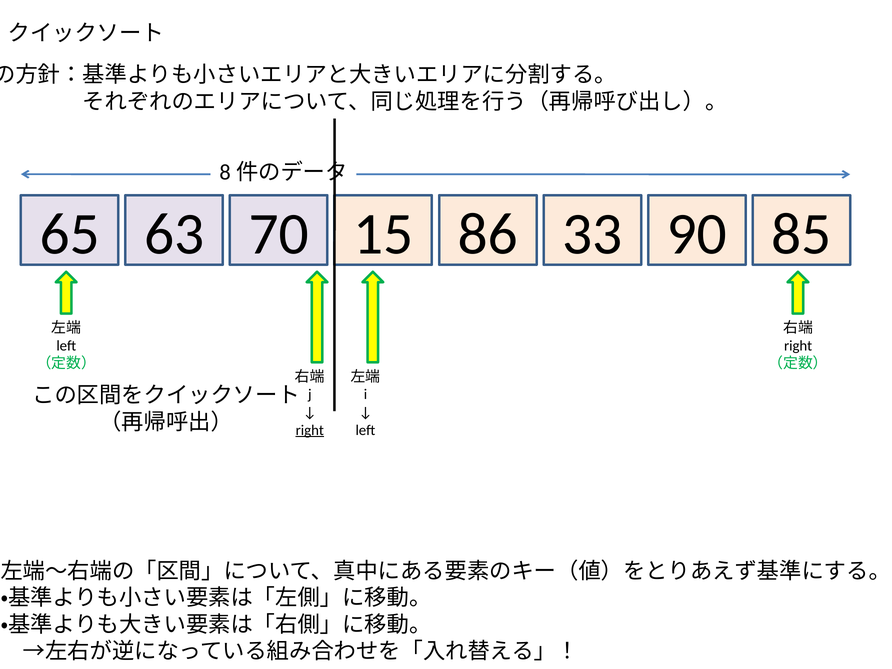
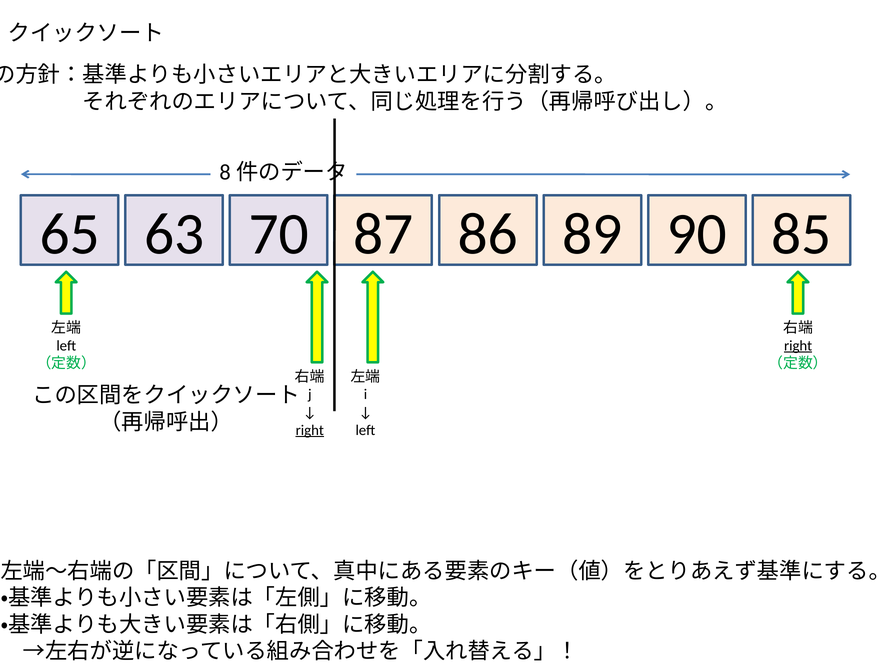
15: 15 -> 87 (383, 234)
33: 33 -> 89 (592, 234)
right underline: none -> present (798, 346)
